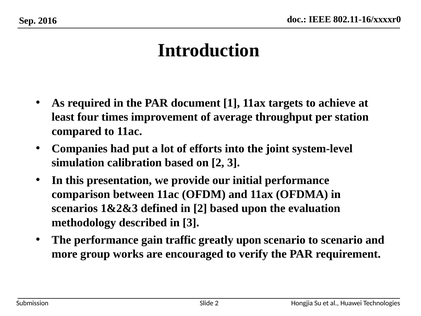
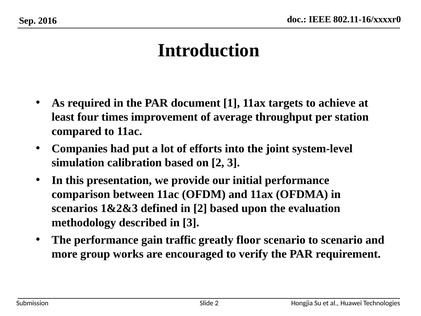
greatly upon: upon -> floor (249, 240)
